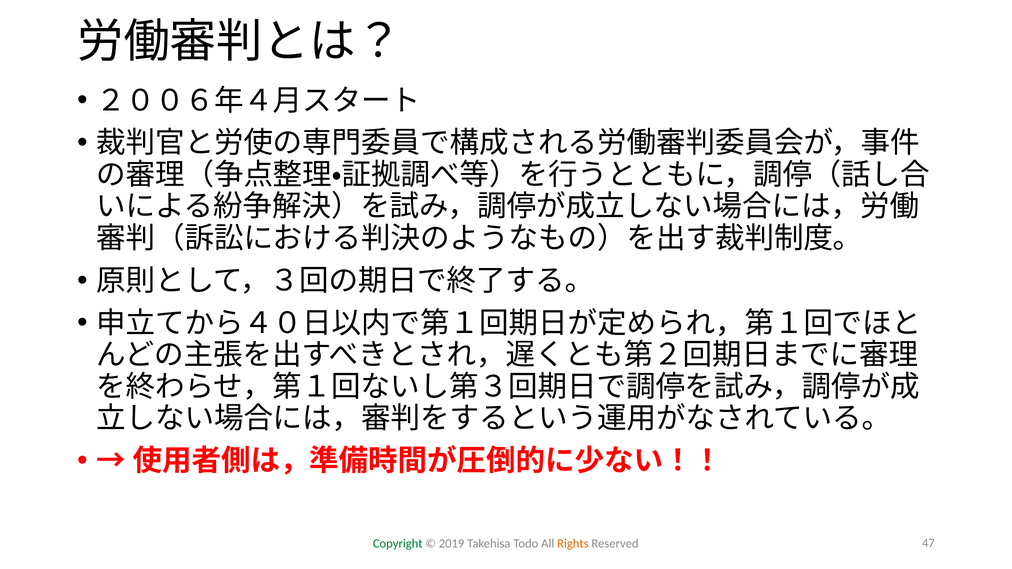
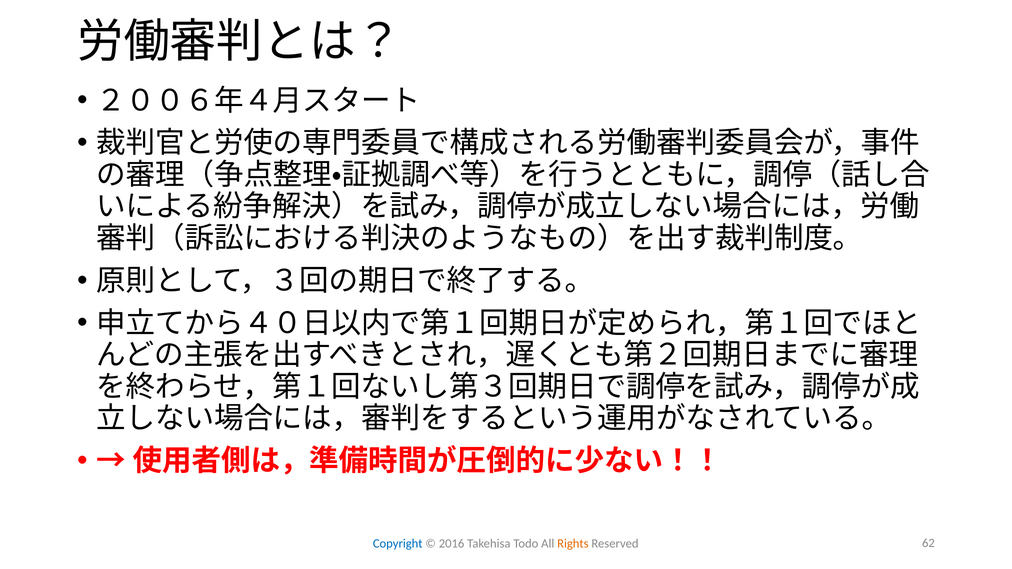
Copyright colour: green -> blue (398, 544)
2019: 2019 -> 2016 (452, 544)
47: 47 -> 62 (928, 543)
